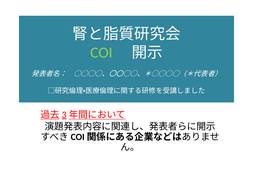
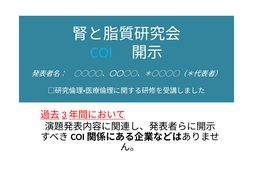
COI colour: light green -> light blue (101, 53)
